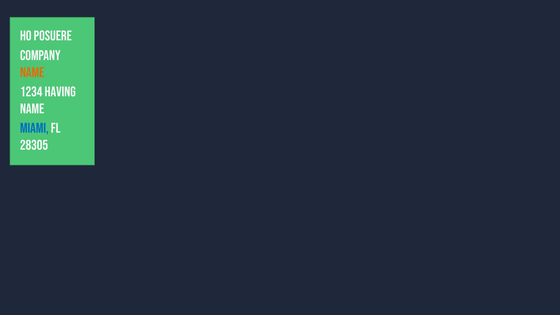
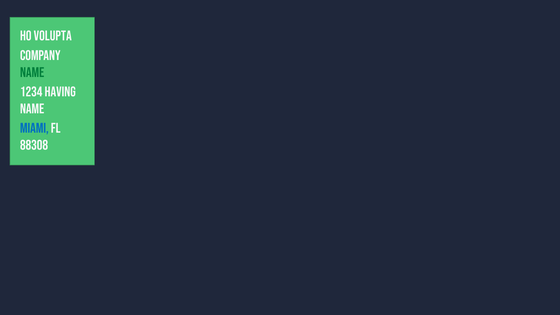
Posuere: Posuere -> Volupta (53, 36)
Name colour: orange -> green (32, 72)
28305: 28305 -> 88308 (34, 145)
